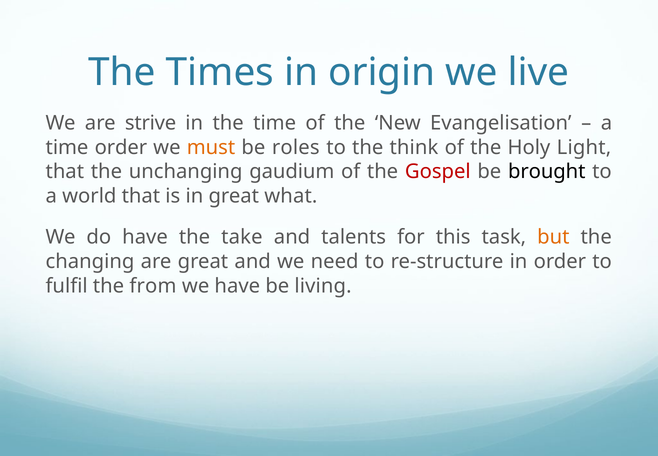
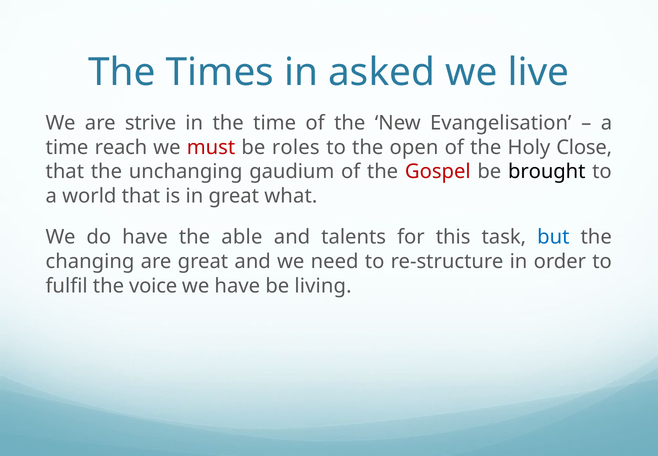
origin: origin -> asked (382, 72)
time order: order -> reach (121, 147)
must colour: orange -> red (211, 147)
think: think -> open (414, 147)
Light: Light -> Close (584, 147)
take: take -> able (242, 237)
but colour: orange -> blue (553, 237)
from: from -> voice (153, 286)
